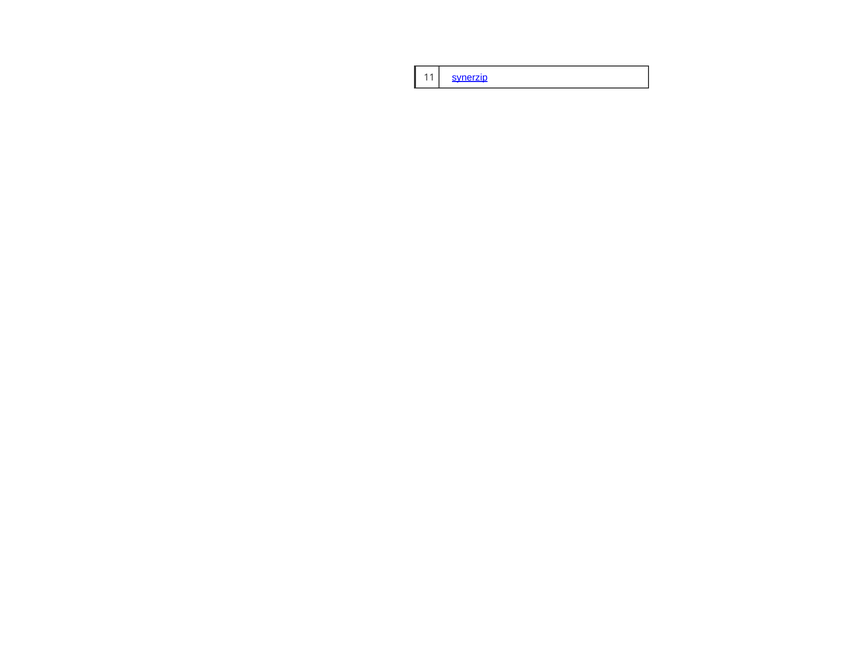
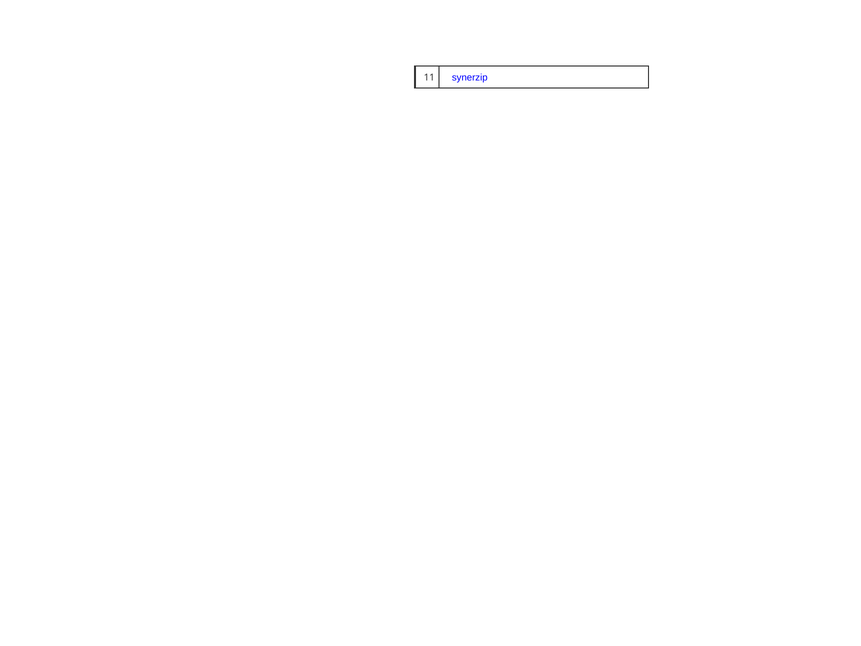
synerzip underline: present -> none (470, 77)
